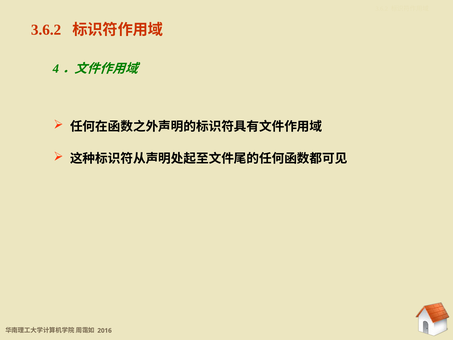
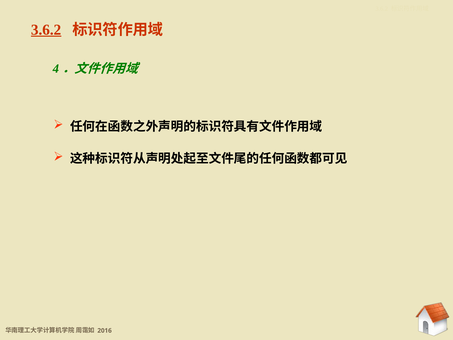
3.6.2 underline: none -> present (46, 30)
